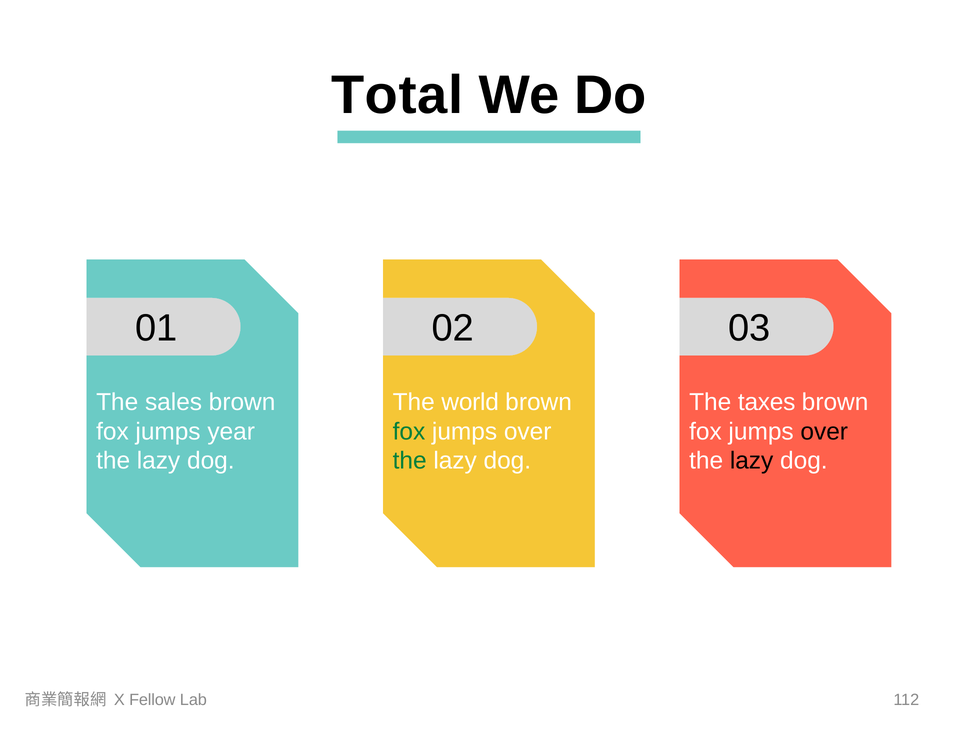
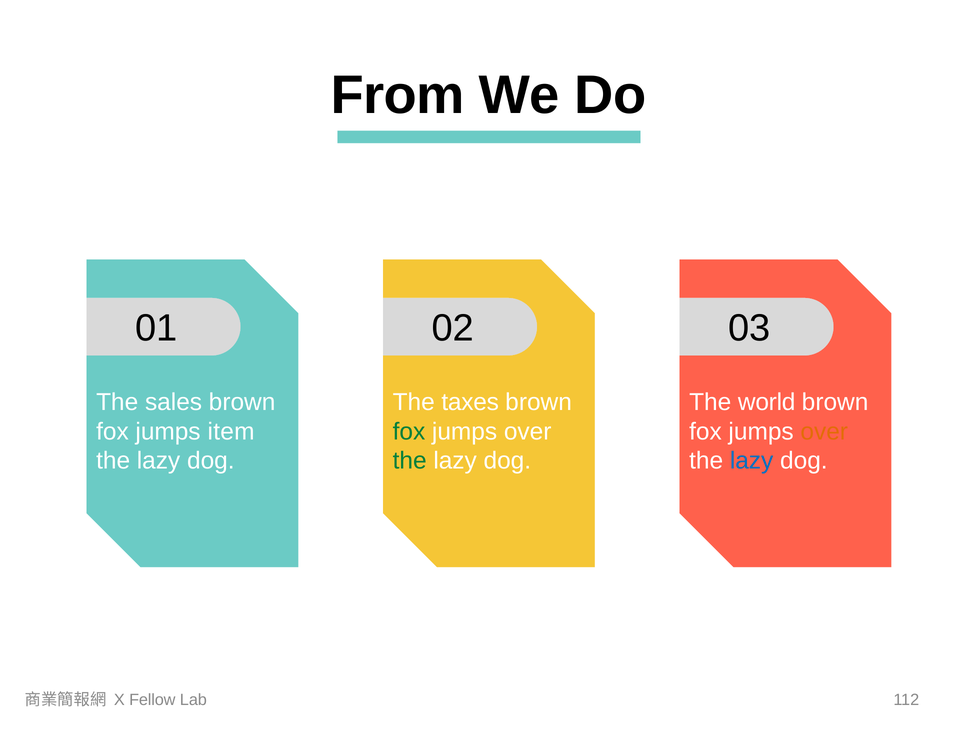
Total: Total -> From (398, 95)
world: world -> taxes (470, 402)
taxes: taxes -> world (767, 402)
year: year -> item (231, 432)
over colour: black -> orange (824, 432)
lazy colour: black -> blue (752, 461)
